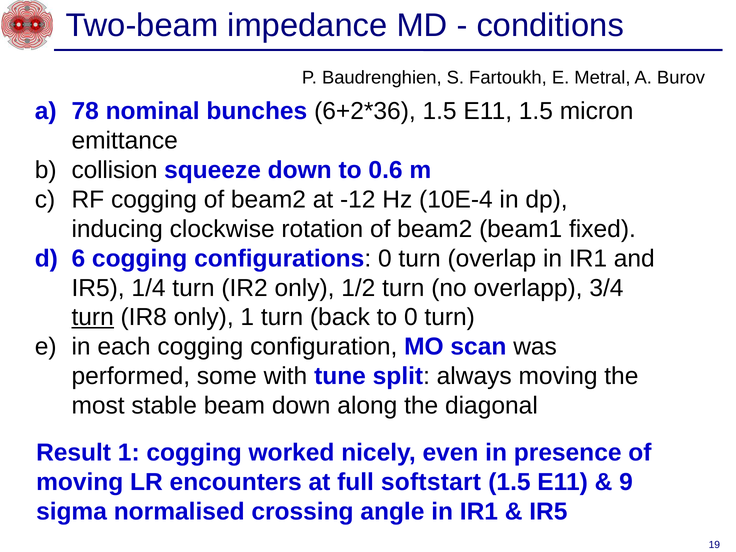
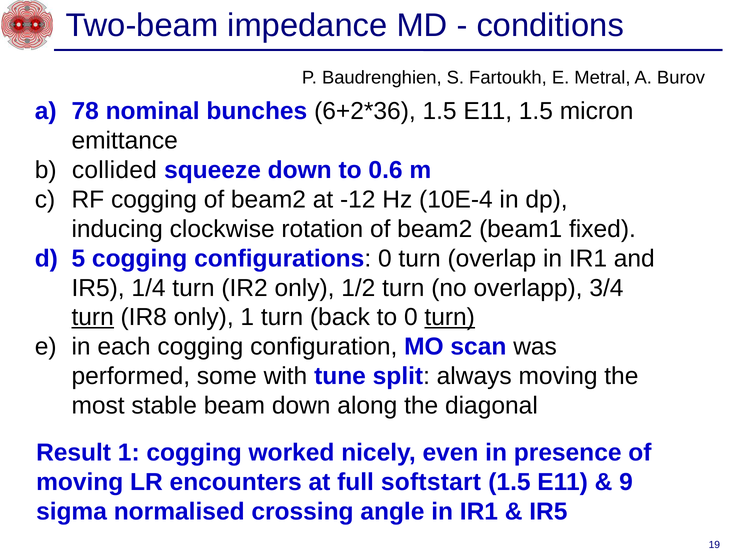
collision: collision -> collided (114, 170)
6: 6 -> 5 (78, 259)
turn underline: none -> present (450, 317)
